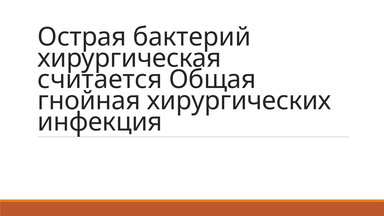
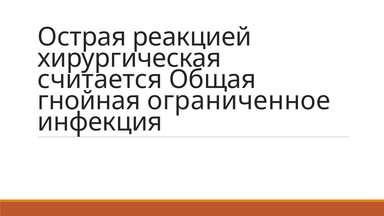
бактерий: бактерий -> реакцией (192, 37)
хирургических: хирургических -> ограниченное (239, 101)
